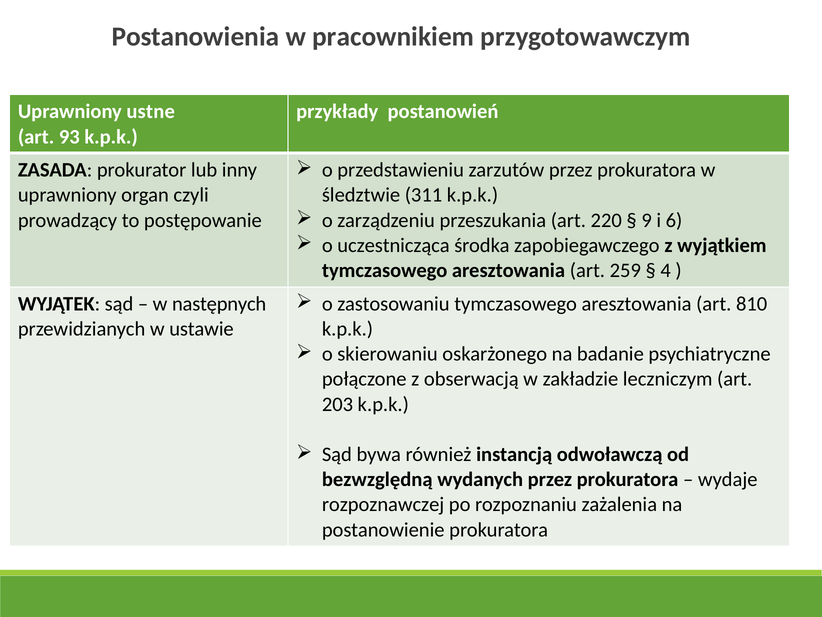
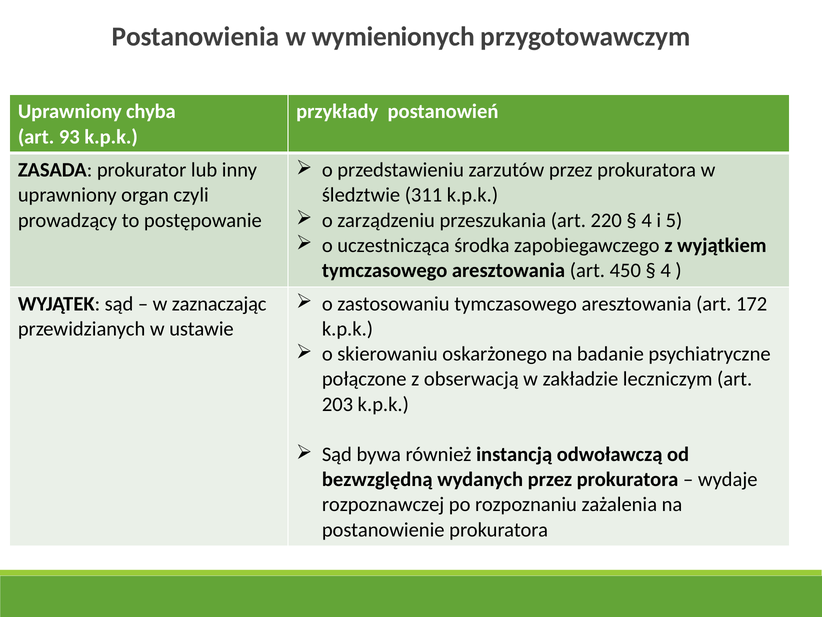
pracownikiem: pracownikiem -> wymienionych (393, 37)
ustne: ustne -> chyba (151, 112)
9: 9 -> 4 (647, 220)
6: 6 -> 5 (674, 220)
259: 259 -> 450 (625, 270)
810: 810 -> 172 (752, 304)
następnych: następnych -> zaznaczając (219, 304)
